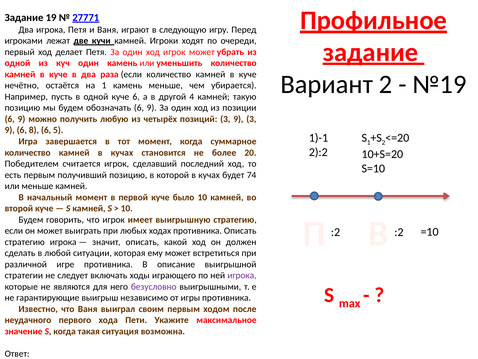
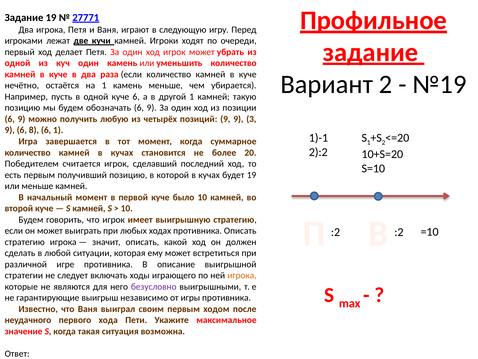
другой 4: 4 -> 1 (192, 97)
позиций 3: 3 -> 9 (225, 119)
6 5: 5 -> 1 (58, 130)
будет 74: 74 -> 19 (252, 175)
игрока colour: purple -> orange (242, 275)
